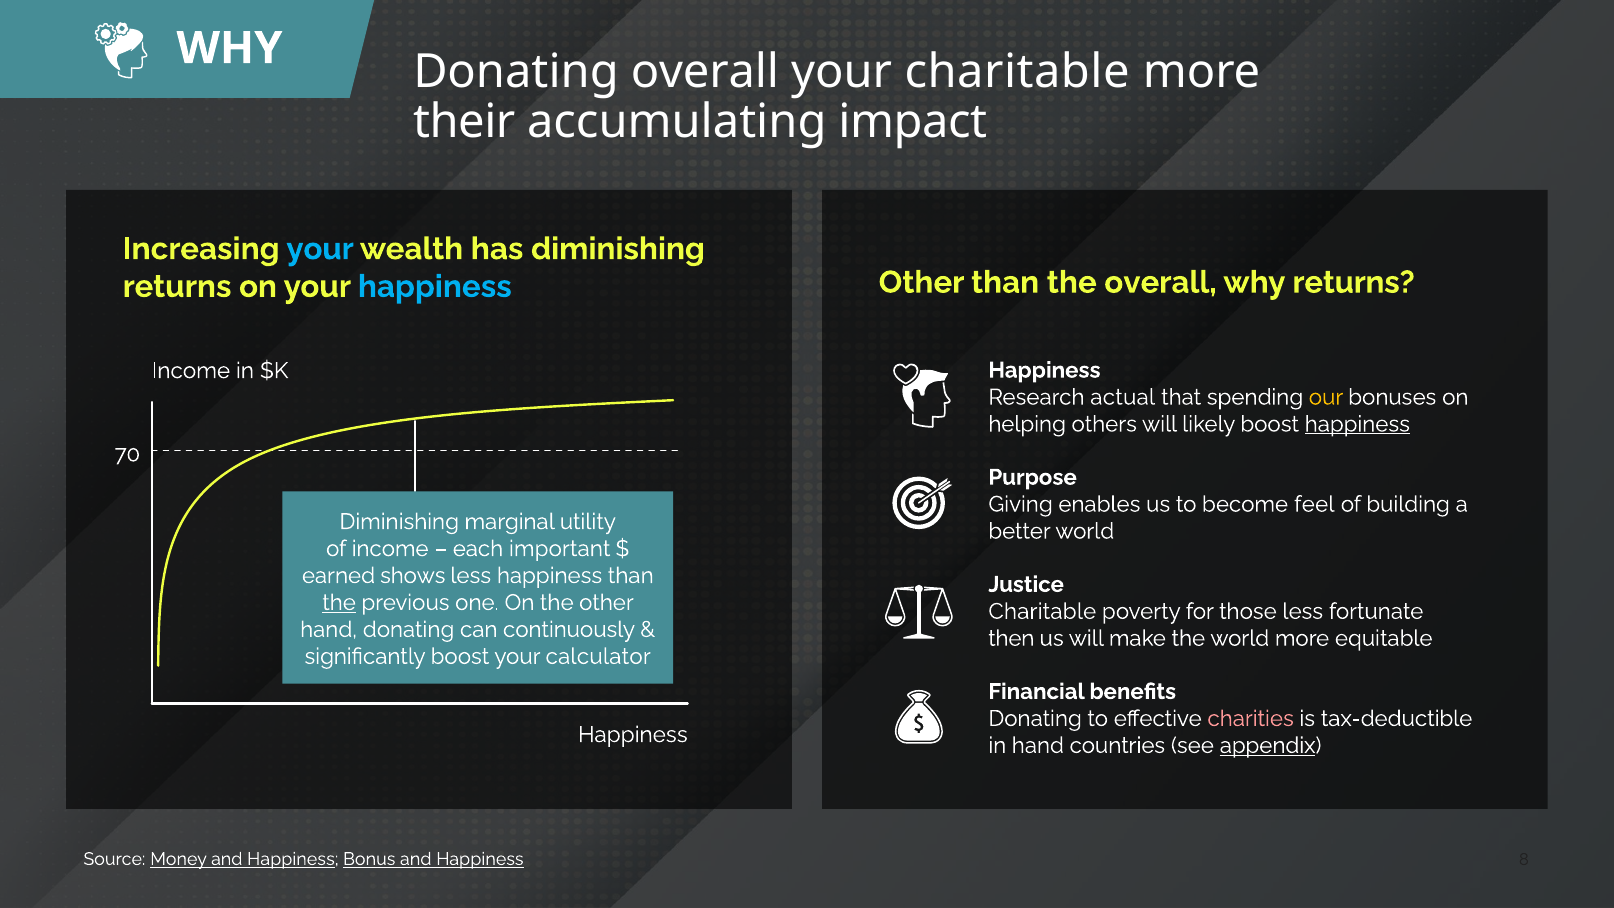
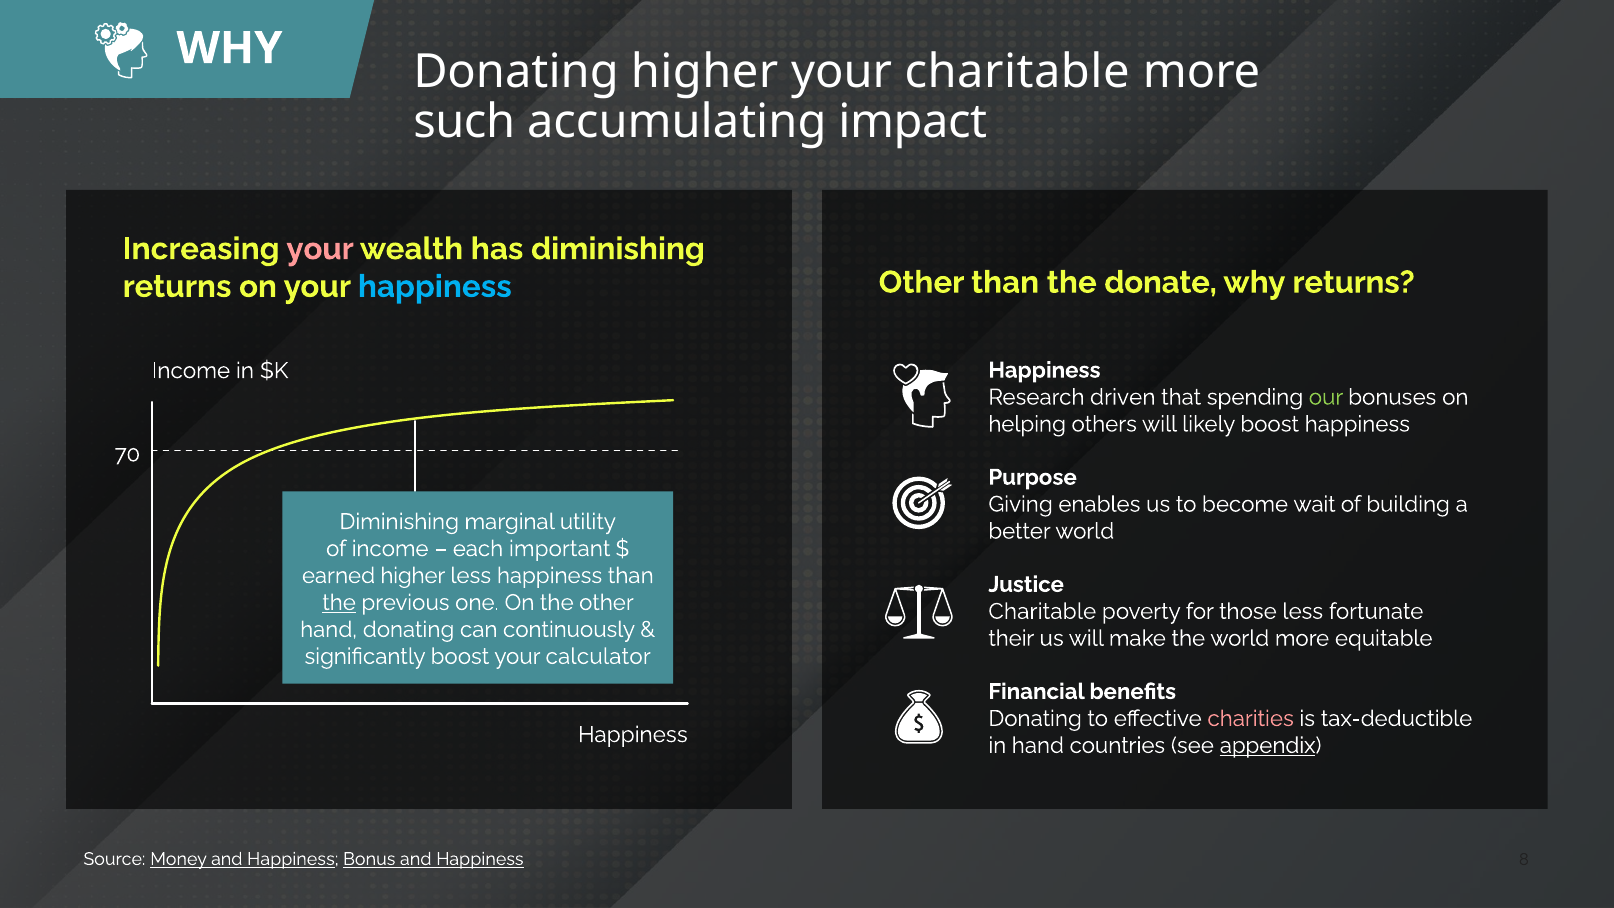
Donating overall: overall -> higher (705, 72)
their: their -> such (464, 122)
your colour: light blue -> pink (320, 249)
the overall: overall -> donate (1161, 282)
actual: actual -> driven (1123, 397)
our colour: yellow -> light green (1326, 397)
happiness underline: present -> none (1357, 424)
feel: feel -> wait (1315, 504)
earned shows: shows -> higher (413, 576)
then: then -> their (1011, 638)
